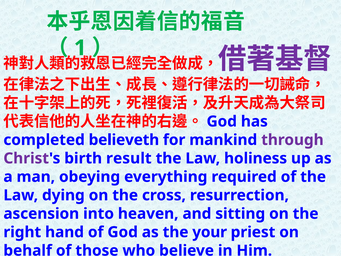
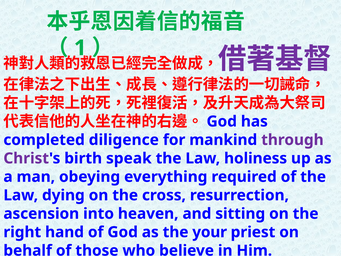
believeth: believeth -> diligence (124, 140)
result: result -> speak (129, 158)
